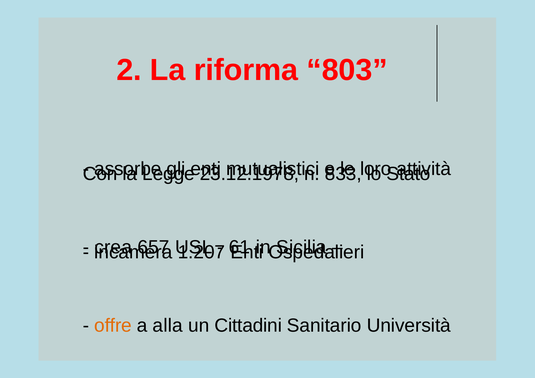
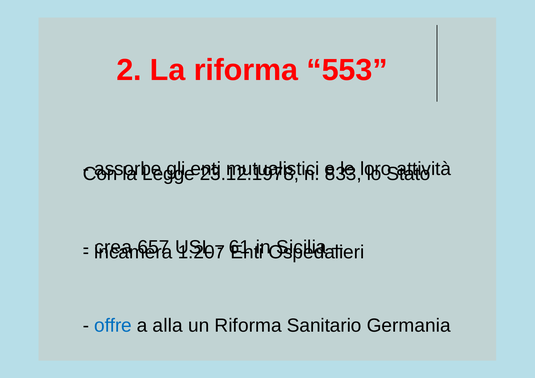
803: 803 -> 553 (347, 70)
offre colour: orange -> blue (113, 326)
un Cittadini: Cittadini -> Riforma (248, 326)
Università: Università -> Germania (409, 326)
